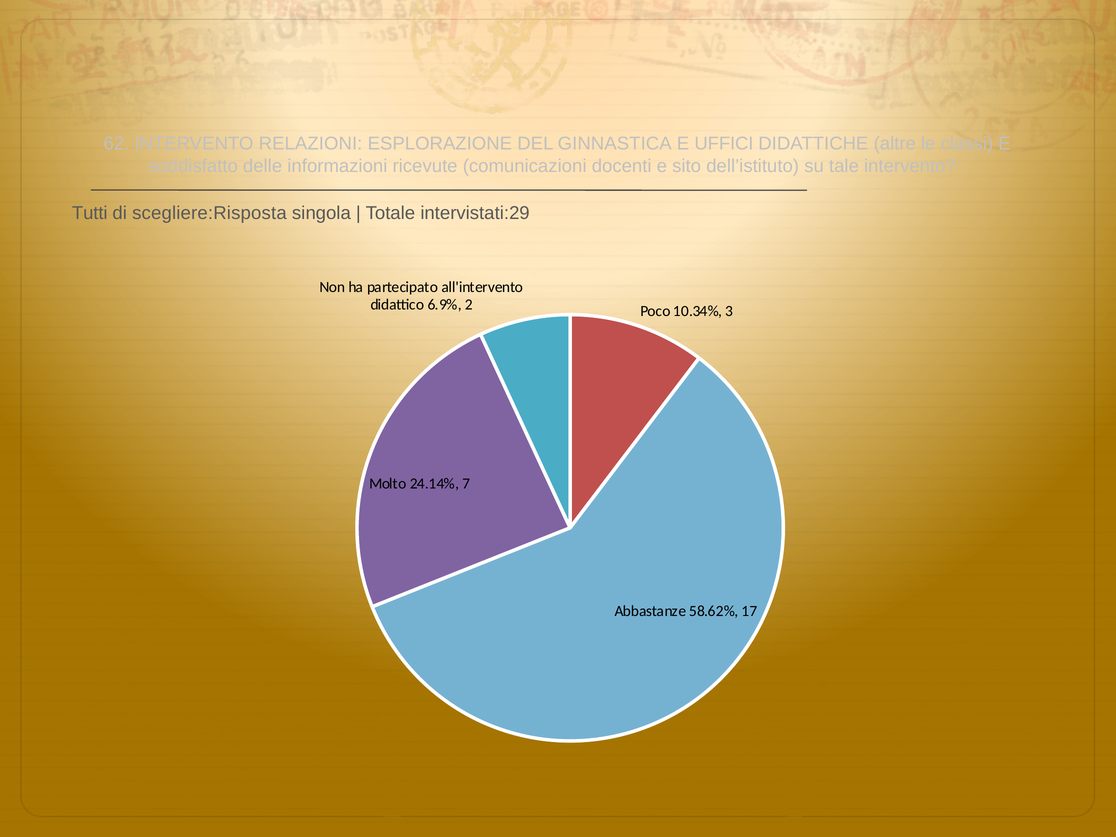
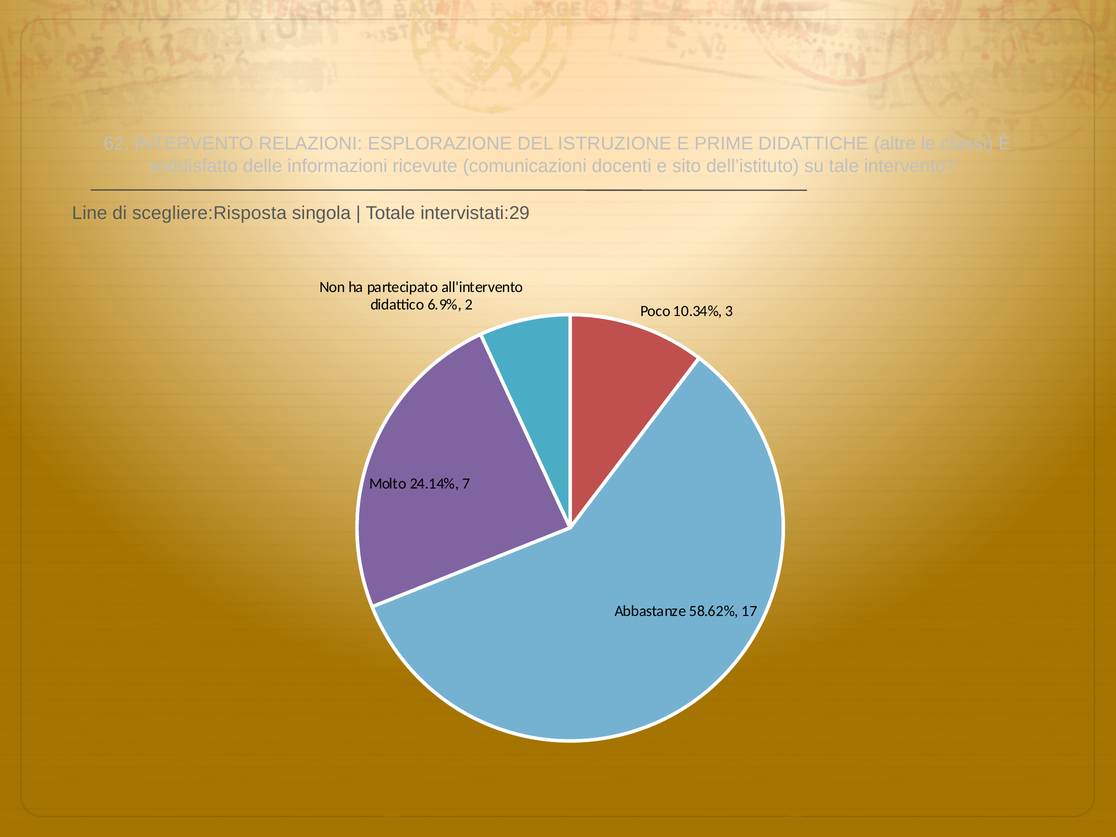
GINNASTICA: GINNASTICA -> ISTRUZIONE (615, 144)
UFFICI: UFFICI -> PRIME (724, 144)
Tutti: Tutti -> Line (90, 213)
